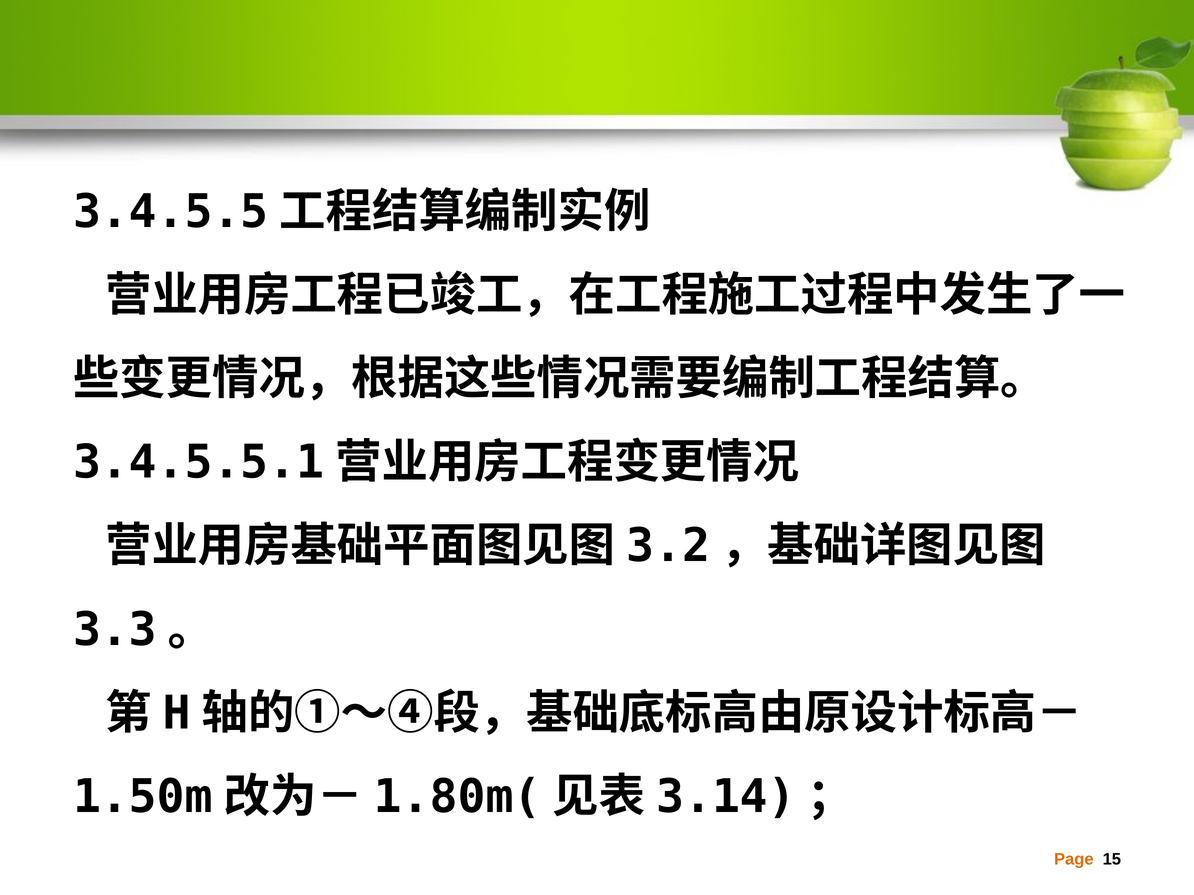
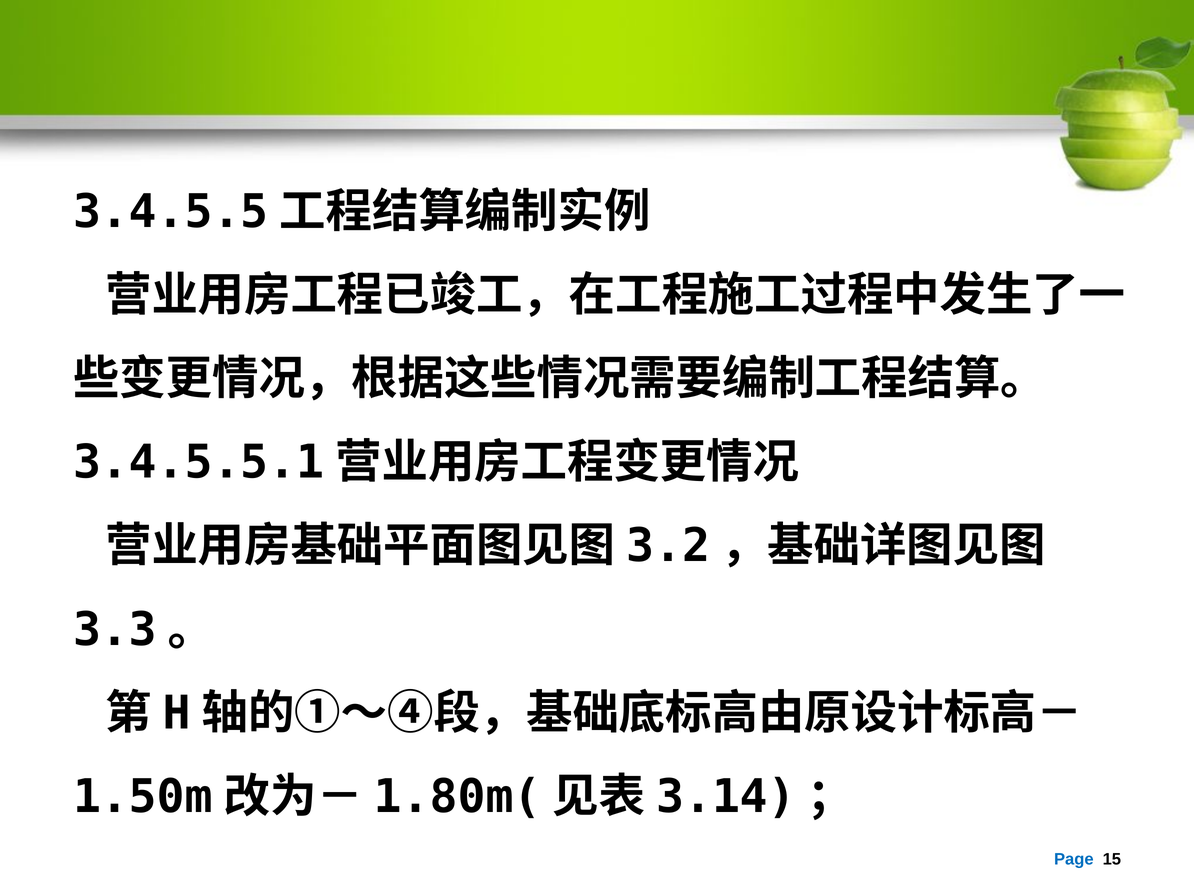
Page colour: orange -> blue (1074, 860)
